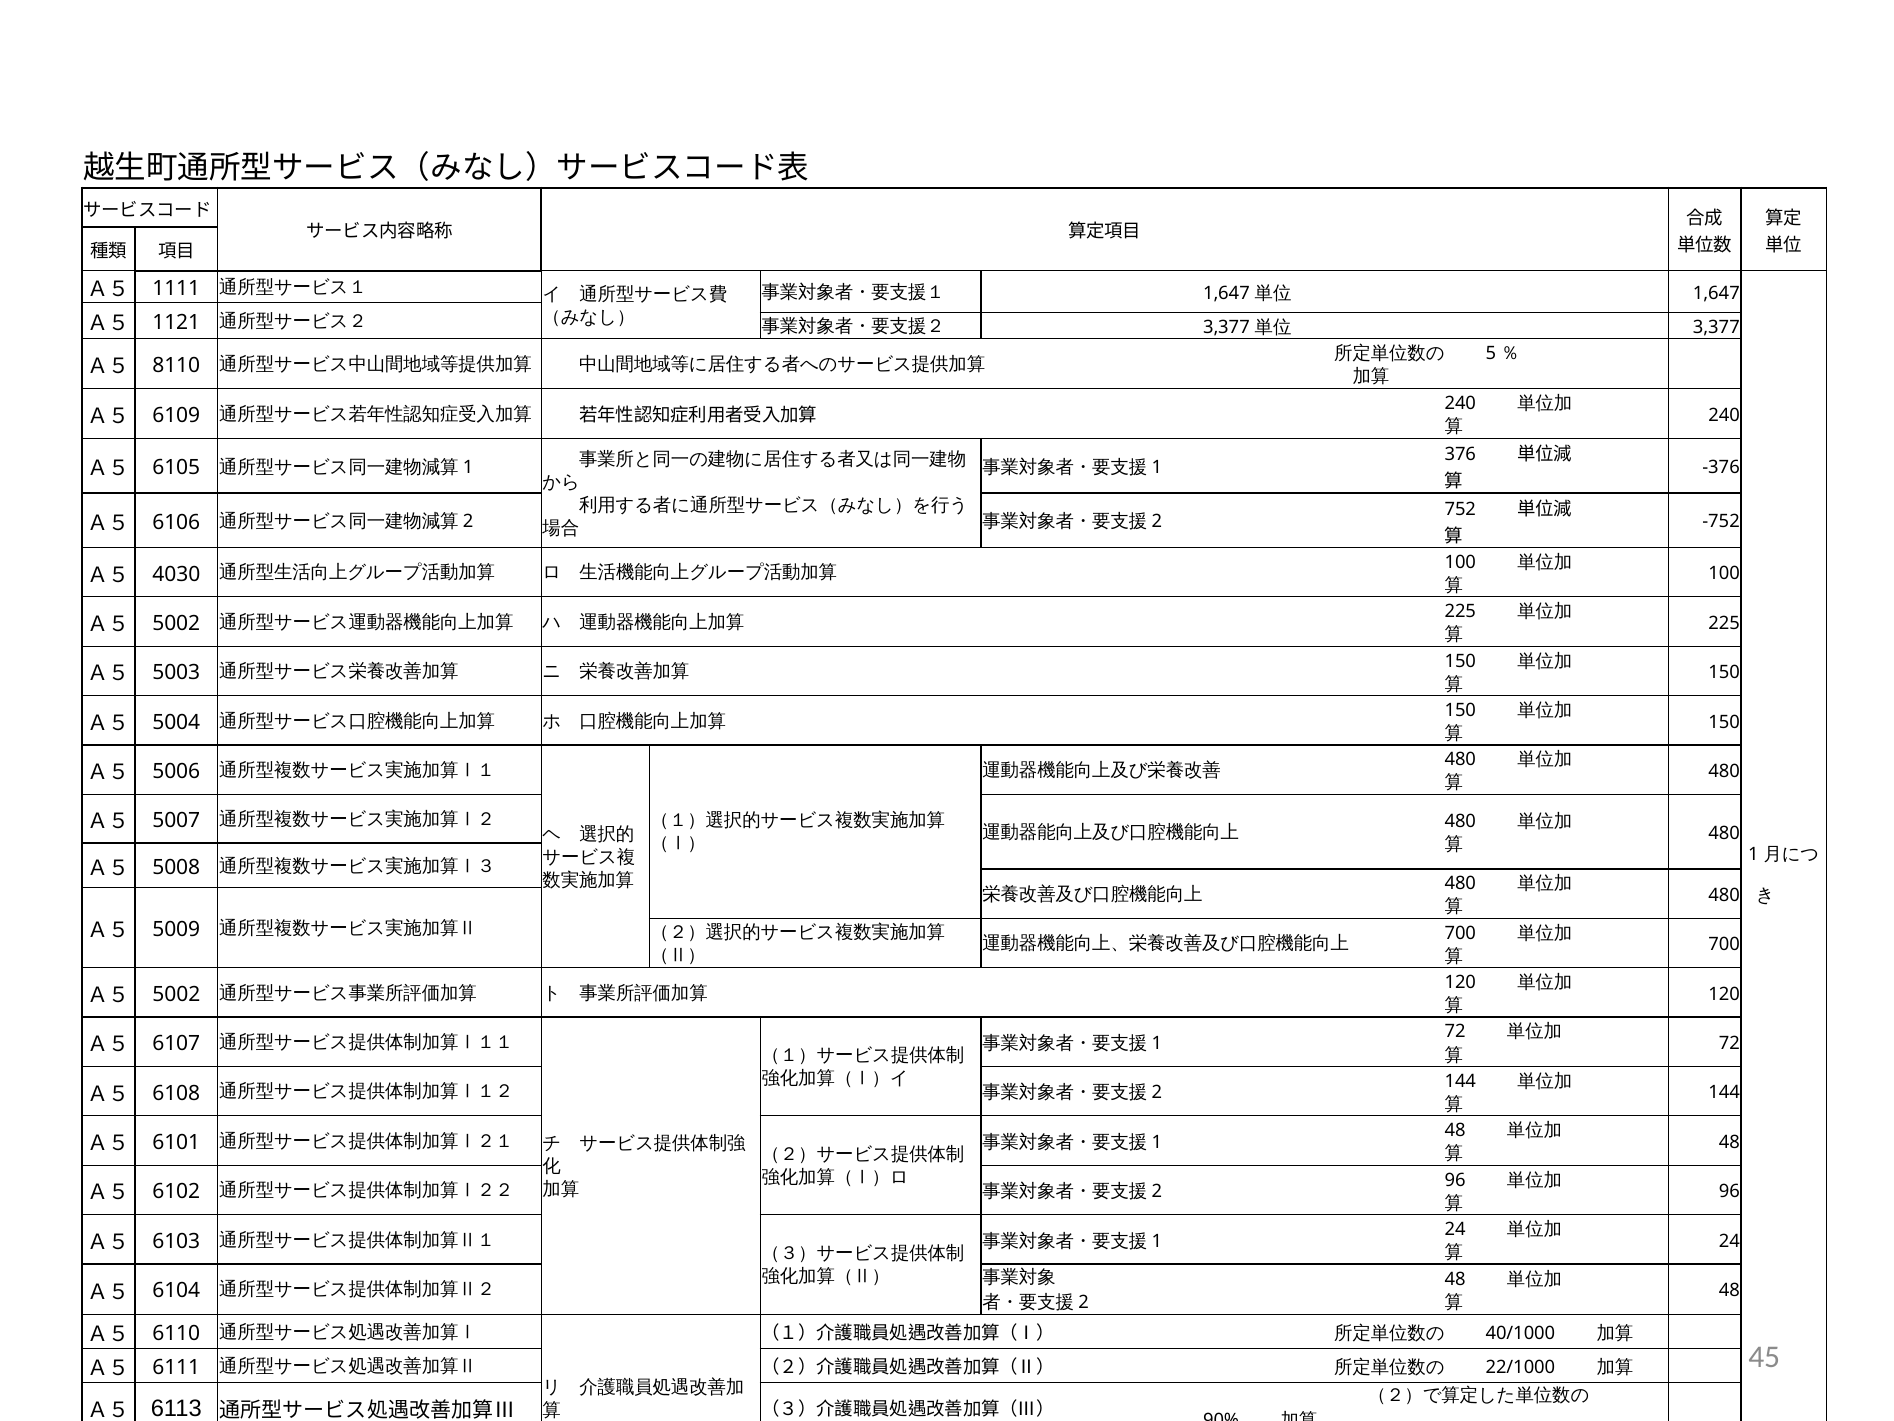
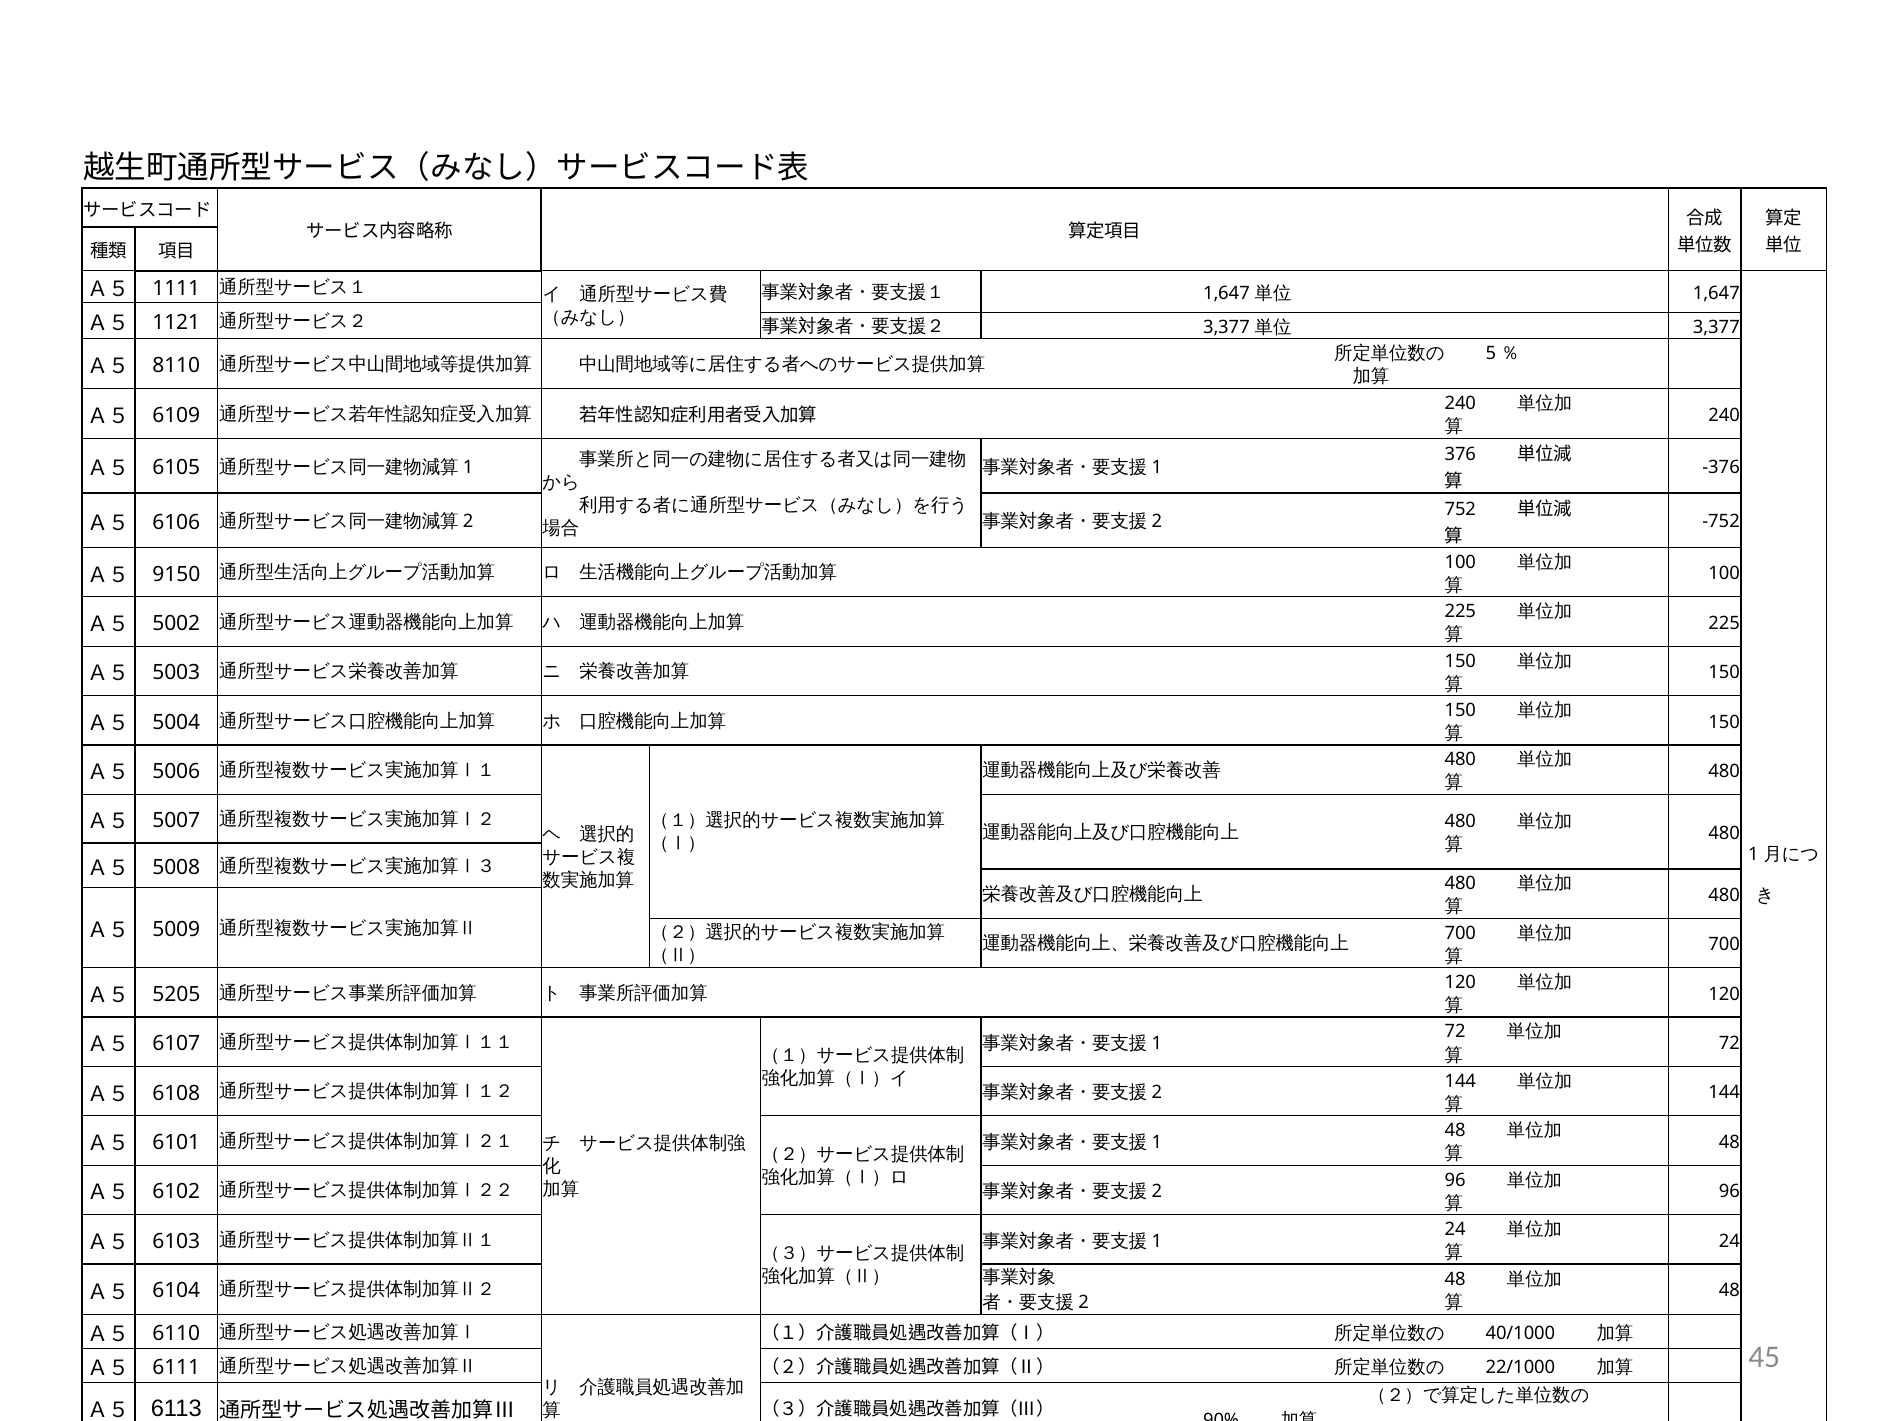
4030: 4030 -> 9150 (176, 574)
5002: 5002 -> 5205 (176, 994)
